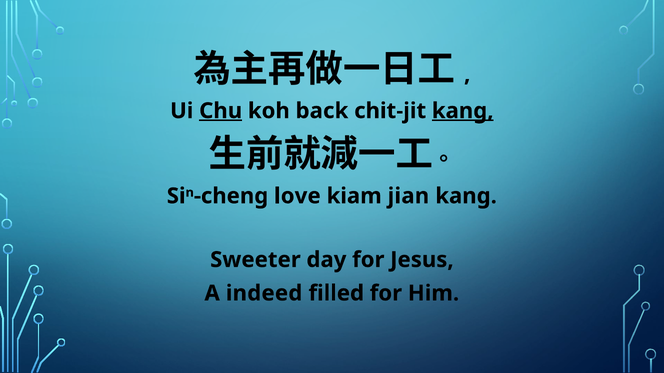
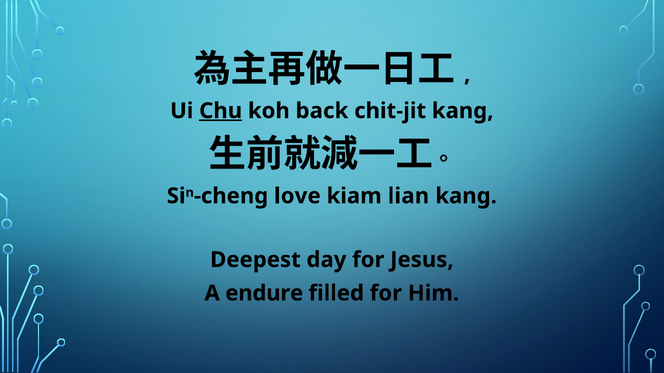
kang underline: present -> none (463, 111)
jian: jian -> lian (408, 196)
Sweeter: Sweeter -> Deepest (255, 260)
indeed: indeed -> endure (264, 294)
